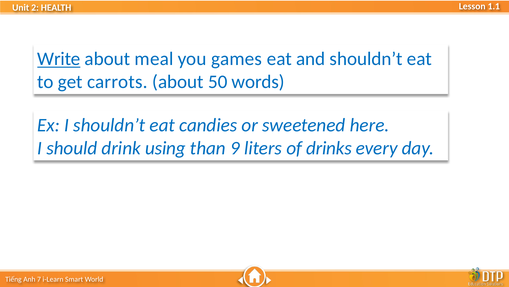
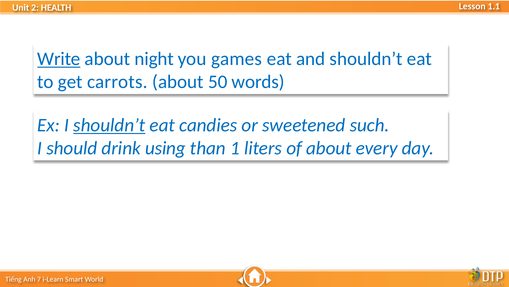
meal: meal -> night (154, 59)
shouldn’t underline: none -> present (109, 125)
here: here -> such (370, 125)
9: 9 -> 1 (235, 148)
of drinks: drinks -> about (329, 148)
